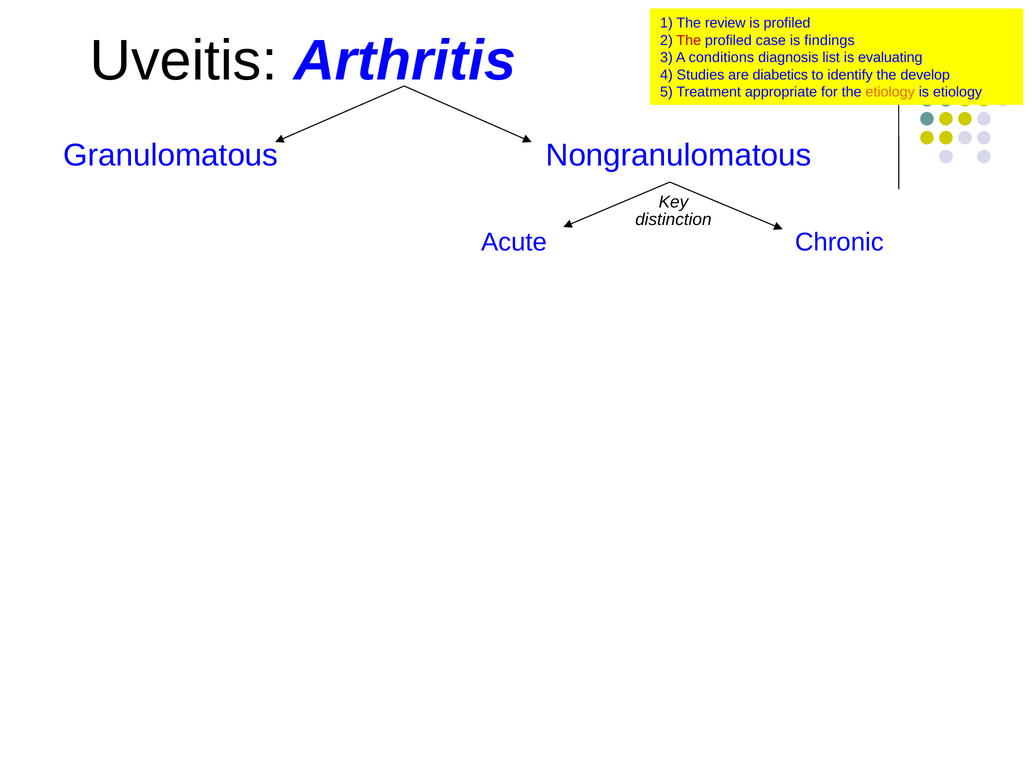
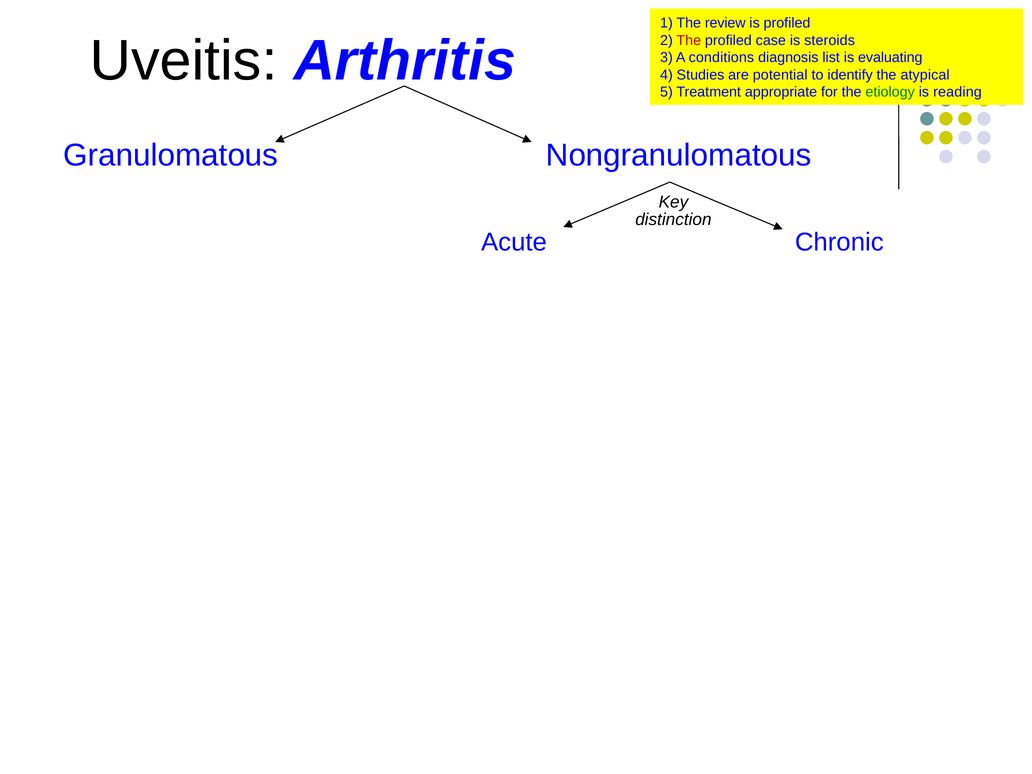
findings: findings -> steroids (830, 40)
diabetics: diabetics -> potential (780, 75)
develop: develop -> atypical (925, 75)
etiology colour: orange -> green (890, 92)
is etiology: etiology -> reading (957, 92)
